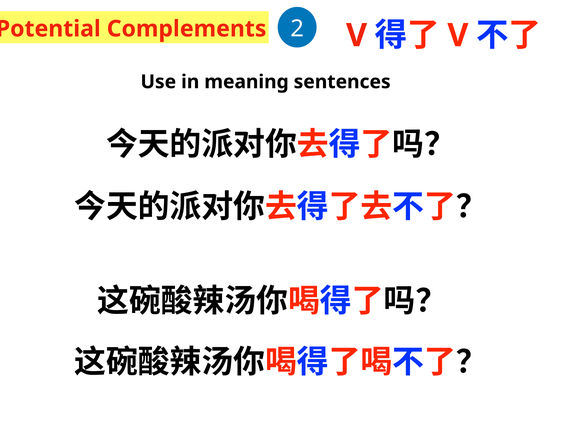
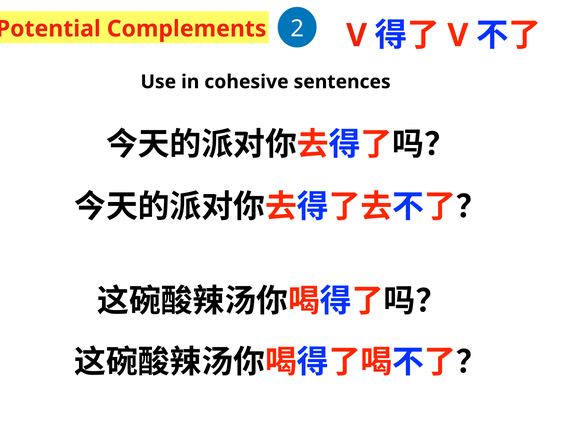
meaning: meaning -> cohesive (246, 82)
